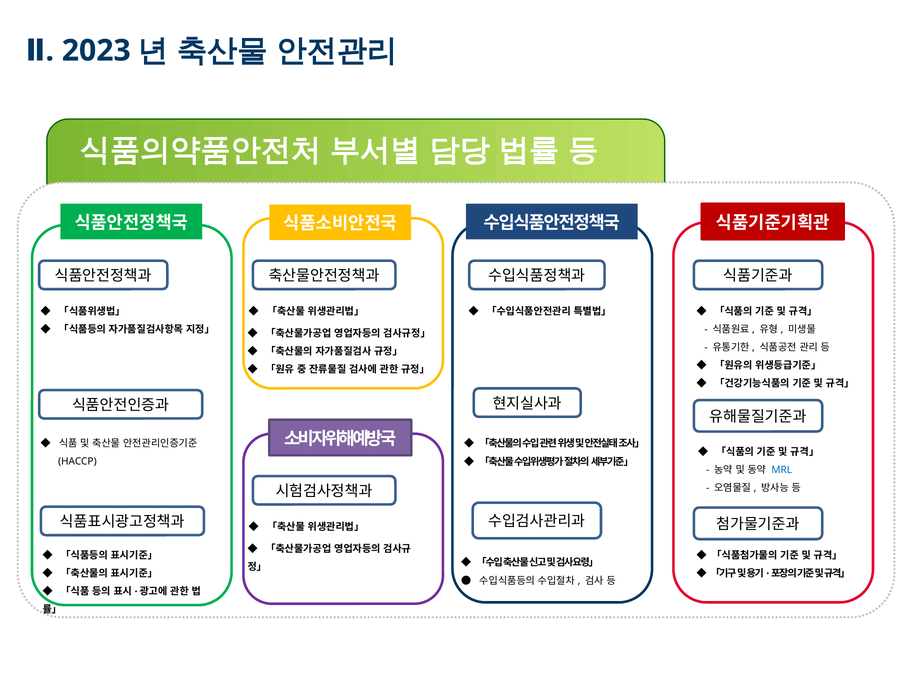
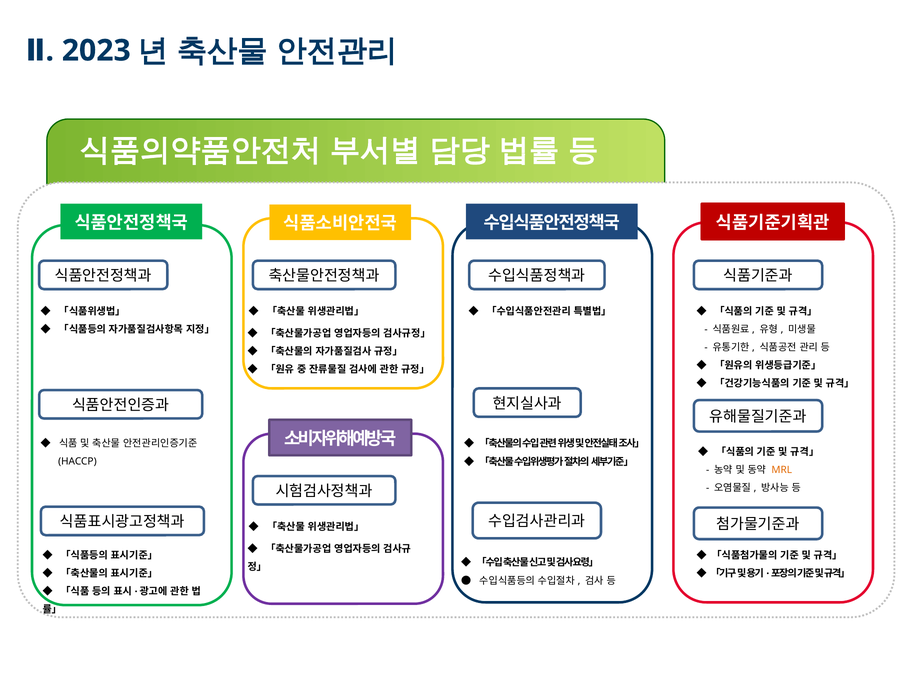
MRL colour: blue -> orange (782, 471)
